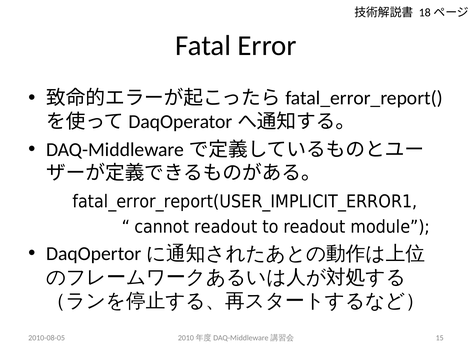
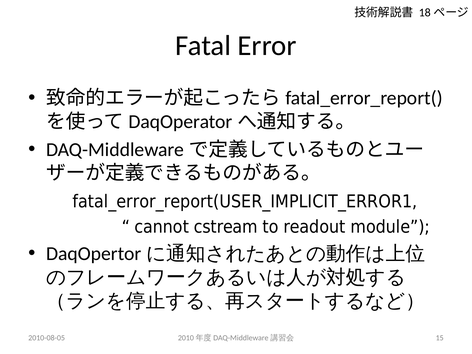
cannot readout: readout -> cstream (226, 227)
